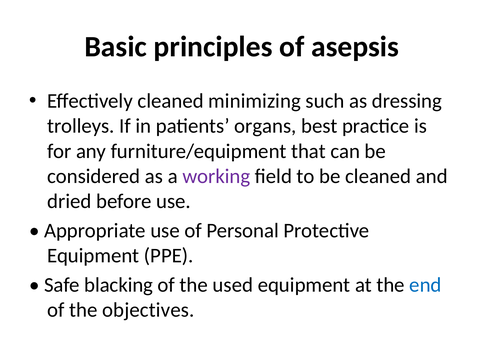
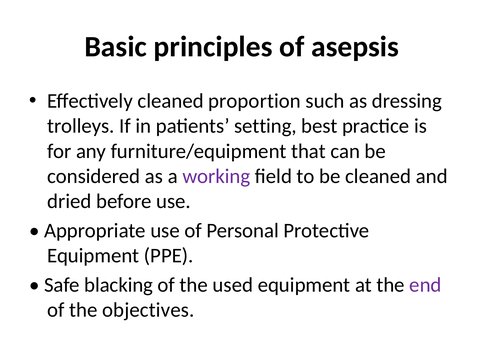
minimizing: minimizing -> proportion (255, 101)
organs: organs -> setting (265, 126)
end colour: blue -> purple (425, 285)
